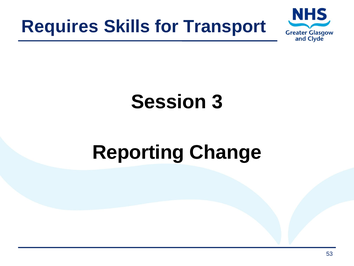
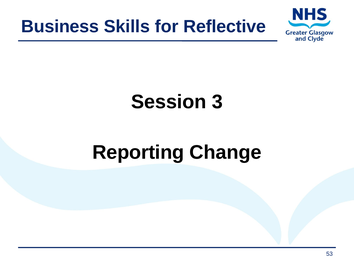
Requires: Requires -> Business (60, 26)
Transport: Transport -> Reflective (225, 26)
